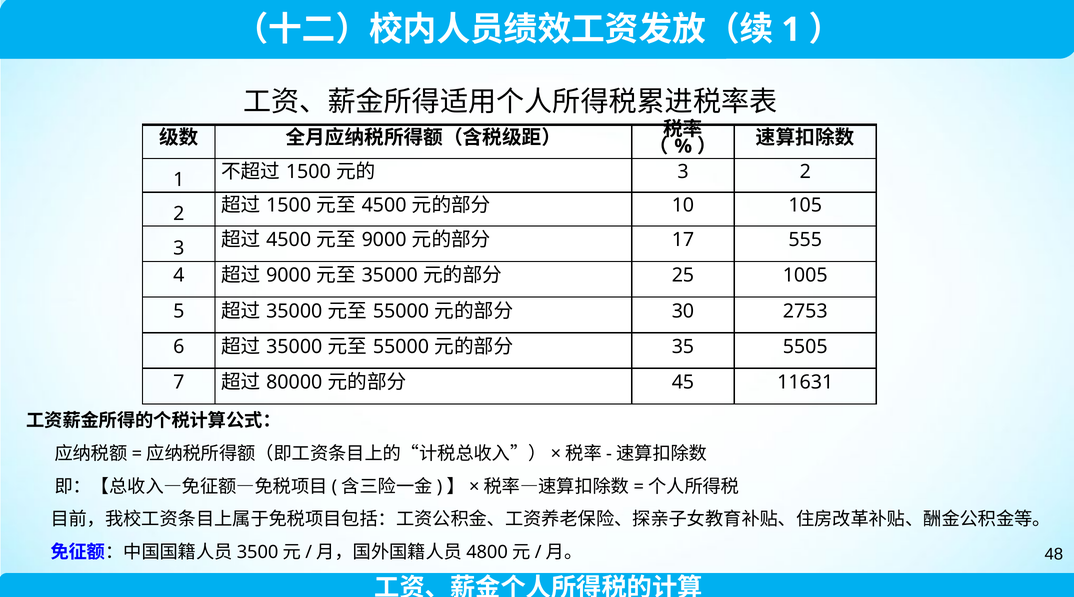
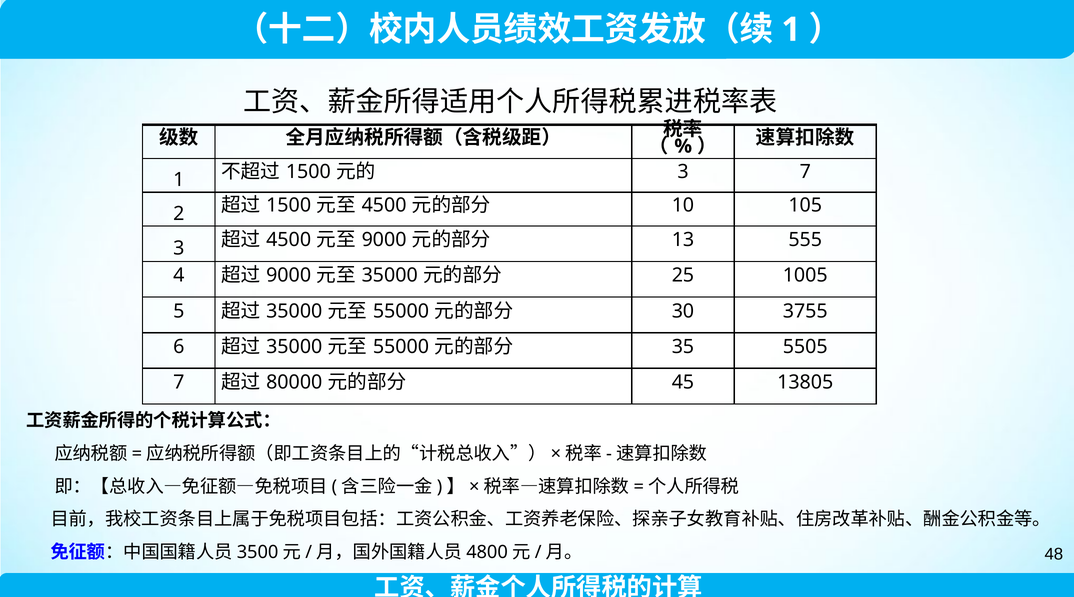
3 2: 2 -> 7 (805, 171)
17: 17 -> 13 (683, 240)
2753: 2753 -> 3755 (805, 311)
11631: 11631 -> 13805 (805, 382)
